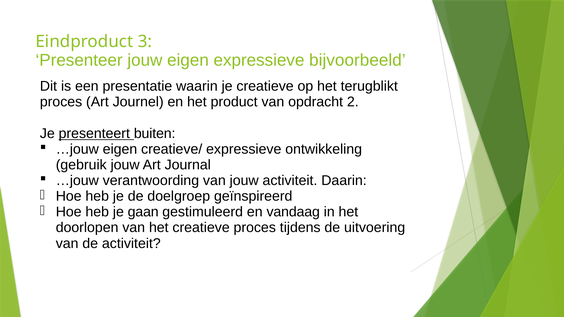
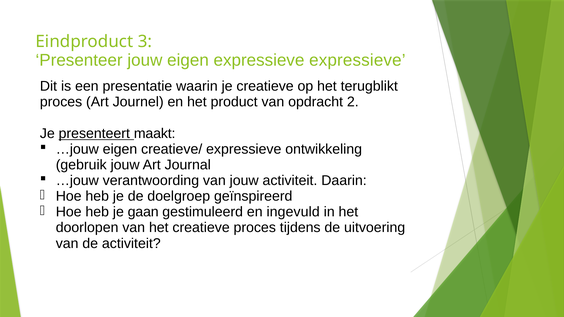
expressieve bijvoorbeeld: bijvoorbeeld -> expressieve (357, 60)
buiten: buiten -> maakt (155, 134)
vandaag: vandaag -> ingevuld (293, 212)
